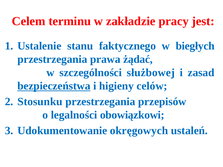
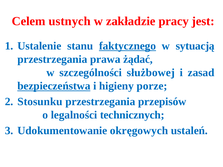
terminu: terminu -> ustnych (70, 21)
faktycznego underline: none -> present (127, 46)
biegłych: biegłych -> sytuacją (195, 46)
celów: celów -> porze (152, 86)
obowiązkowi: obowiązkowi -> technicznych (132, 115)
